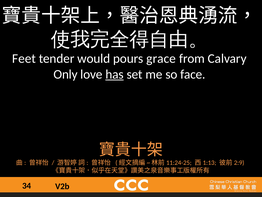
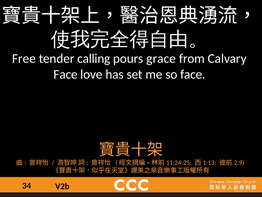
Feet: Feet -> Free (24, 58)
would: would -> calling (94, 58)
Only: Only -> Face (66, 74)
has underline: present -> none (115, 74)
